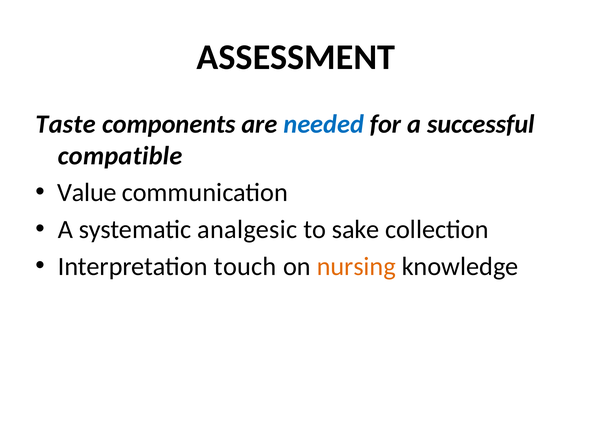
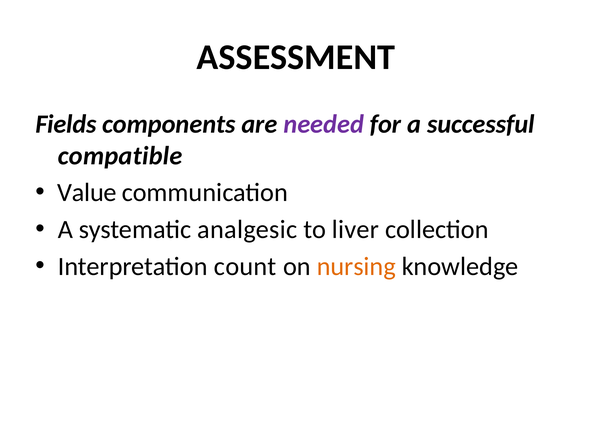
Taste: Taste -> Fields (66, 124)
needed colour: blue -> purple (324, 124)
sake: sake -> liver (355, 229)
touch: touch -> count (245, 266)
